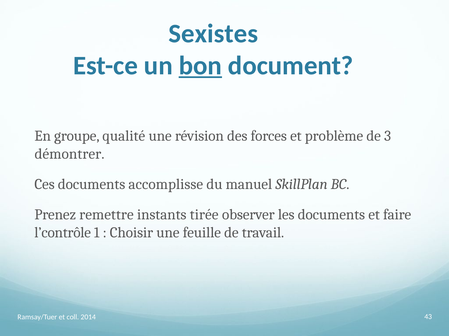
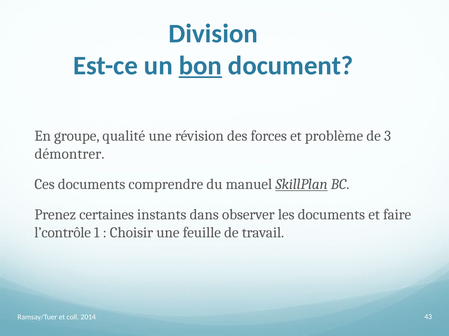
Sexistes: Sexistes -> Division (213, 34)
accomplisse: accomplisse -> comprendre (166, 185)
SkillPlan underline: none -> present (302, 185)
remettre: remettre -> certaines (107, 215)
tirée: tirée -> dans (204, 215)
